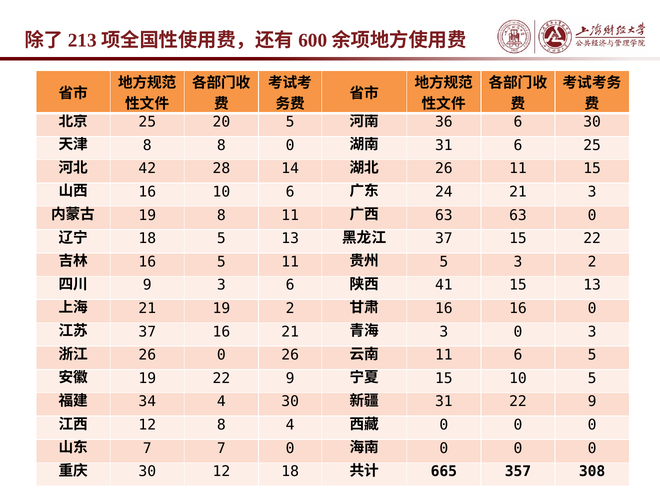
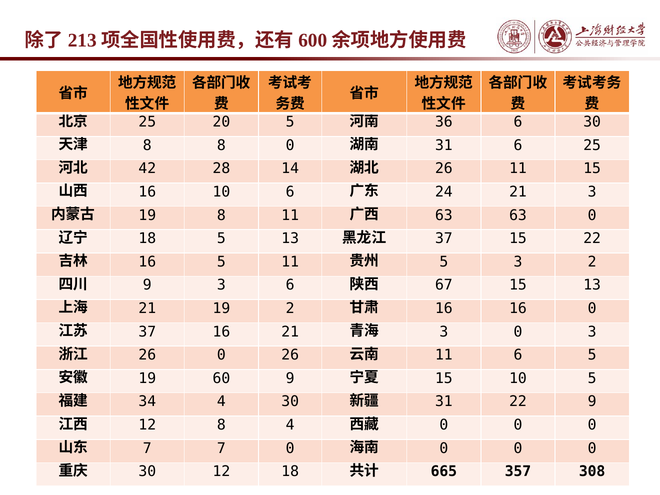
41: 41 -> 67 (444, 285)
19 22: 22 -> 60 (221, 378)
